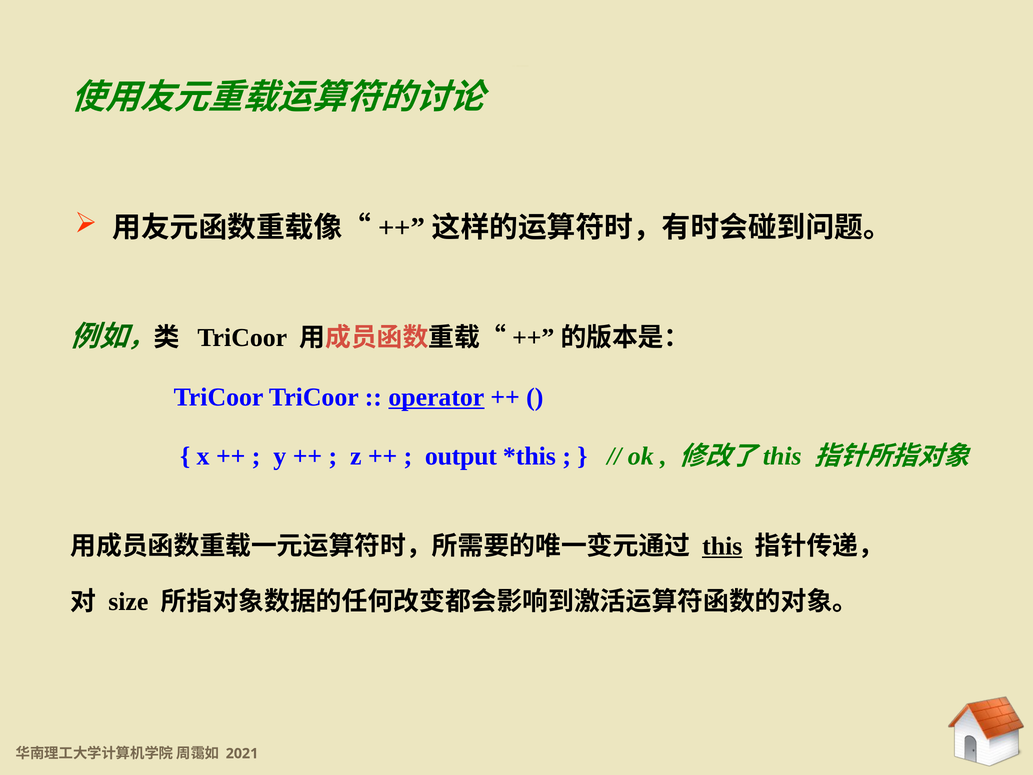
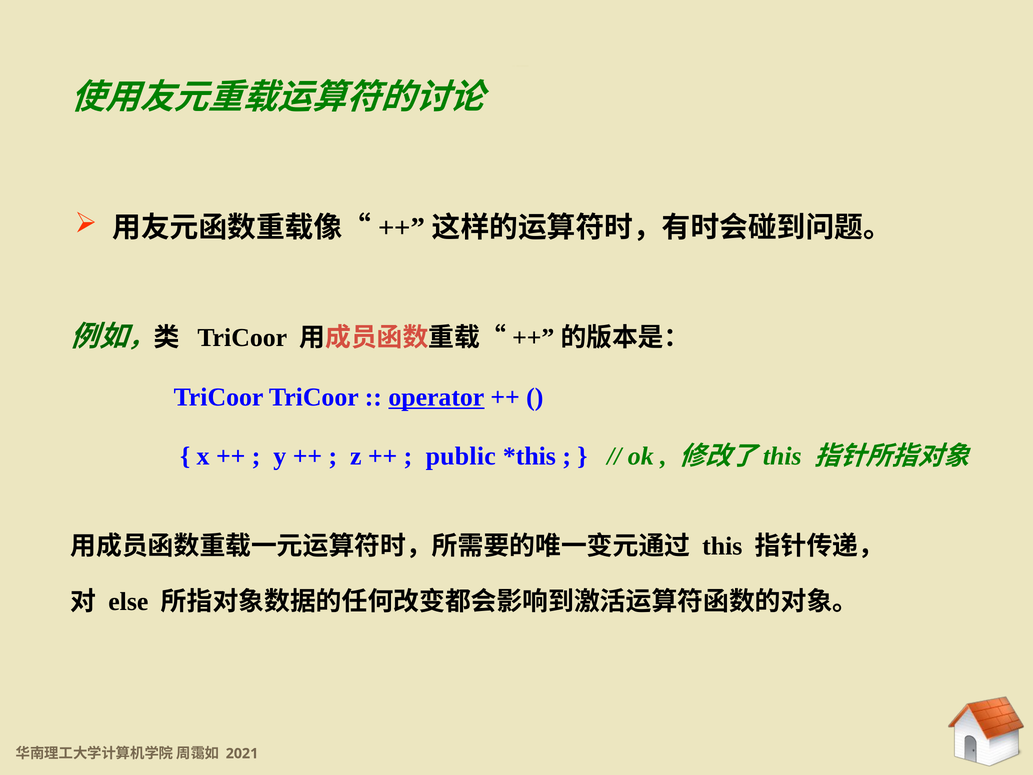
output: output -> public (461, 456)
this underline: present -> none (722, 546)
size: size -> else (128, 602)
